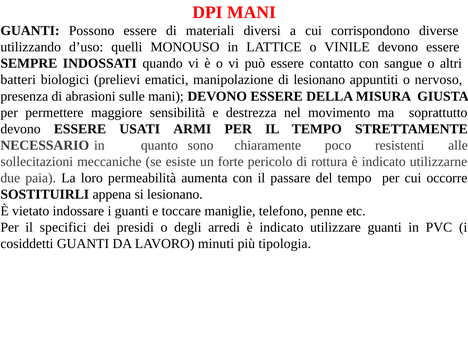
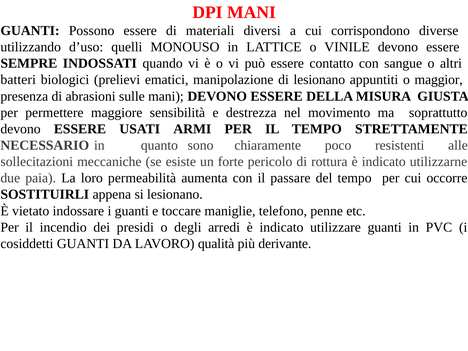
nervoso: nervoso -> maggior (439, 80)
specifici: specifici -> incendio (63, 227)
minuti: minuti -> qualità (216, 244)
tipologia: tipologia -> derivante (285, 244)
